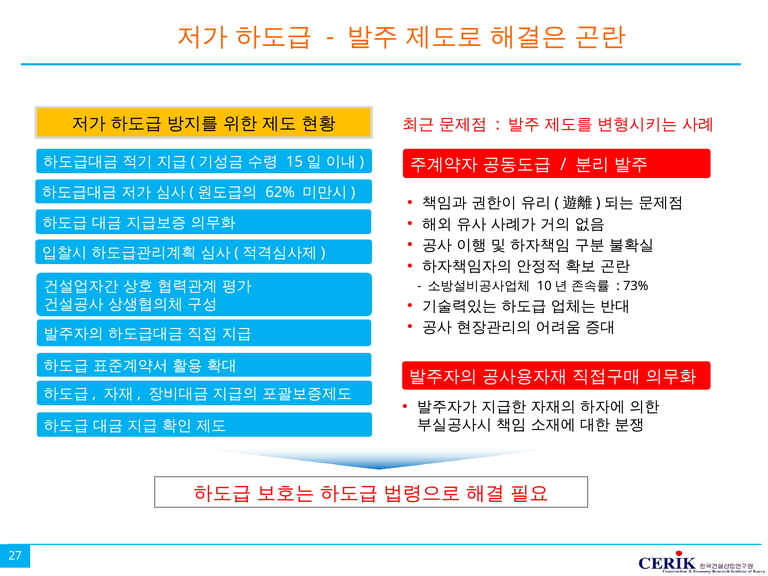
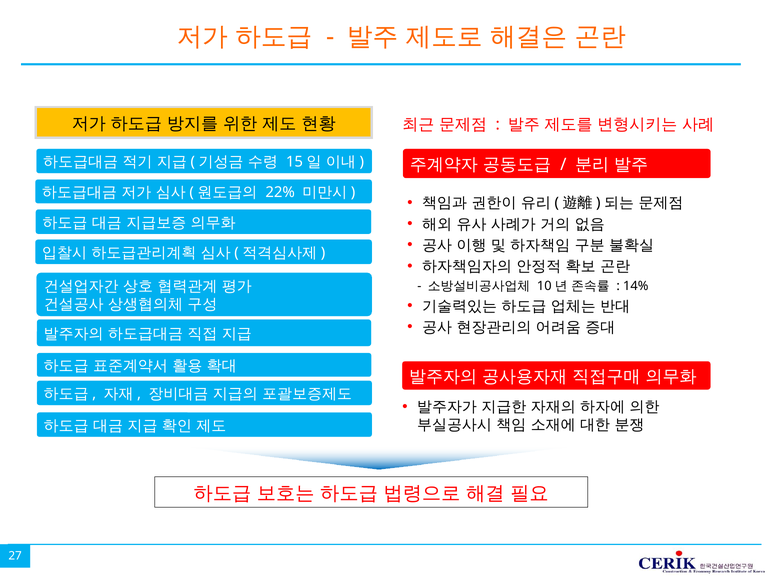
62%: 62% -> 22% (280, 192)
73%: 73% -> 14% (636, 286)
